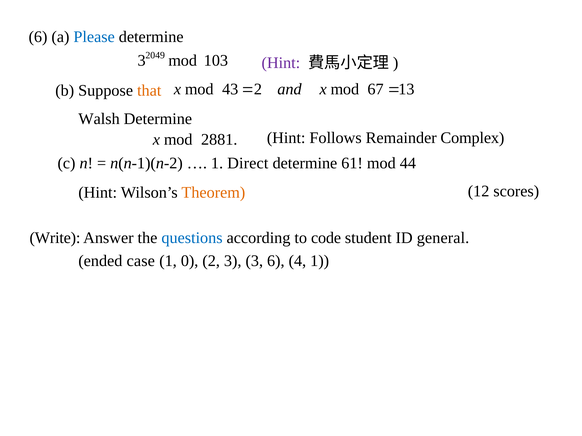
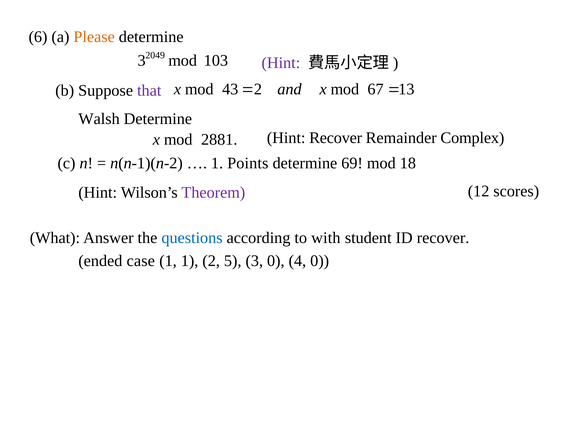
Please colour: blue -> orange (94, 37)
that colour: orange -> purple (149, 91)
Hint Follows: Follows -> Recover (336, 138)
Direct: Direct -> Points (248, 163)
61: 61 -> 69 (352, 163)
44: 44 -> 18 (408, 163)
Theorem colour: orange -> purple (213, 193)
Write: Write -> What (55, 238)
code: code -> with (326, 238)
ID general: general -> recover (443, 238)
1 0: 0 -> 1 (190, 261)
2 3: 3 -> 5 (233, 261)
3 6: 6 -> 0 (276, 261)
4 1: 1 -> 0 (320, 261)
